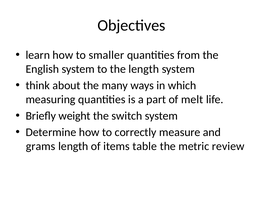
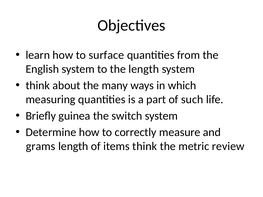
smaller: smaller -> surface (106, 55)
melt: melt -> such (192, 100)
weight: weight -> guinea (74, 116)
items table: table -> think (145, 146)
